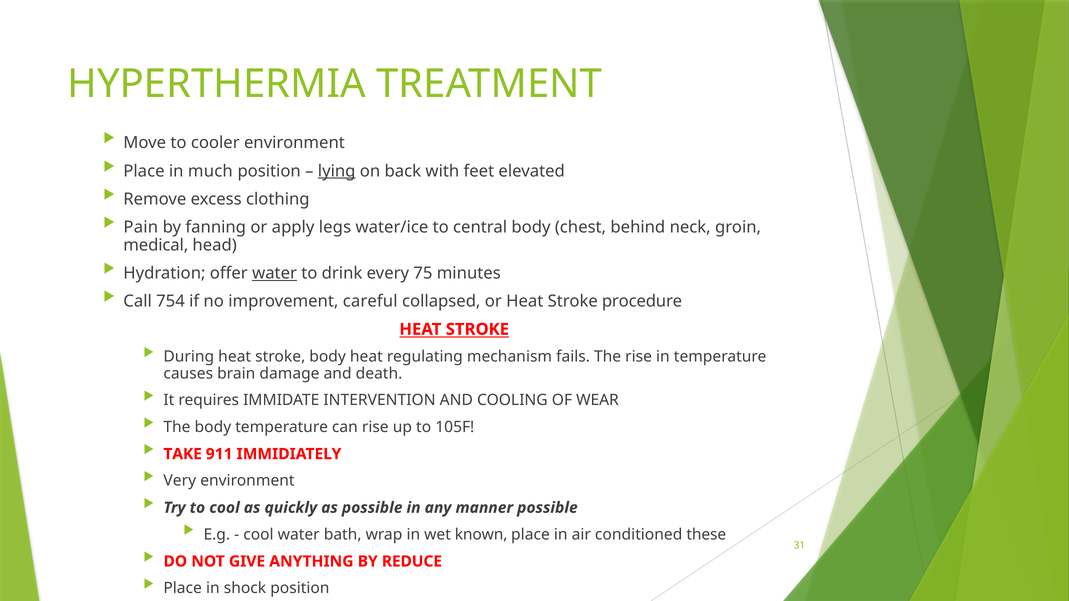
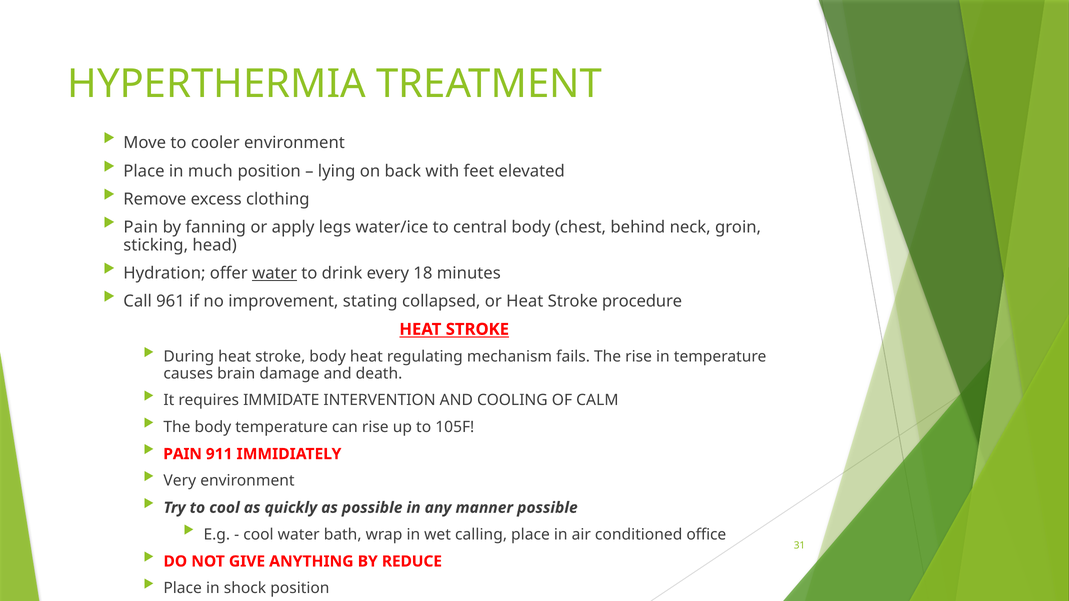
lying underline: present -> none (337, 171)
medical: medical -> sticking (156, 245)
75: 75 -> 18 (423, 273)
754: 754 -> 961 (171, 301)
careful: careful -> stating (370, 301)
WEAR: WEAR -> CALM (597, 400)
TAKE: TAKE -> PAIN (183, 454)
known: known -> calling (481, 535)
these: these -> office (706, 535)
